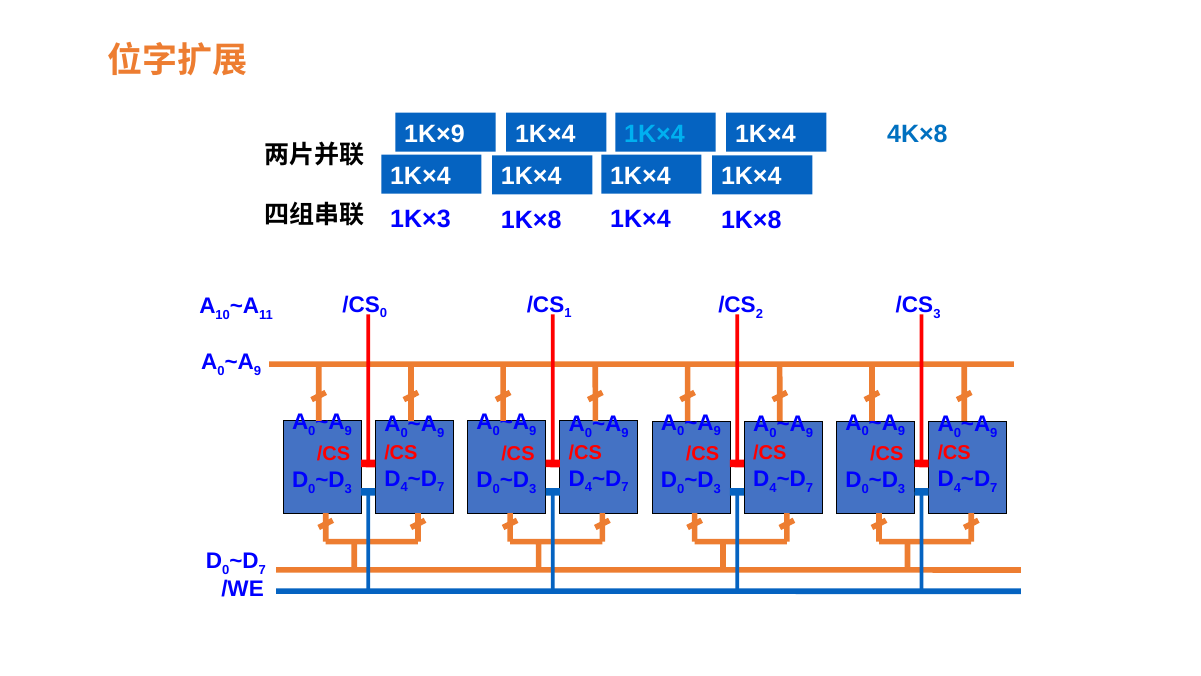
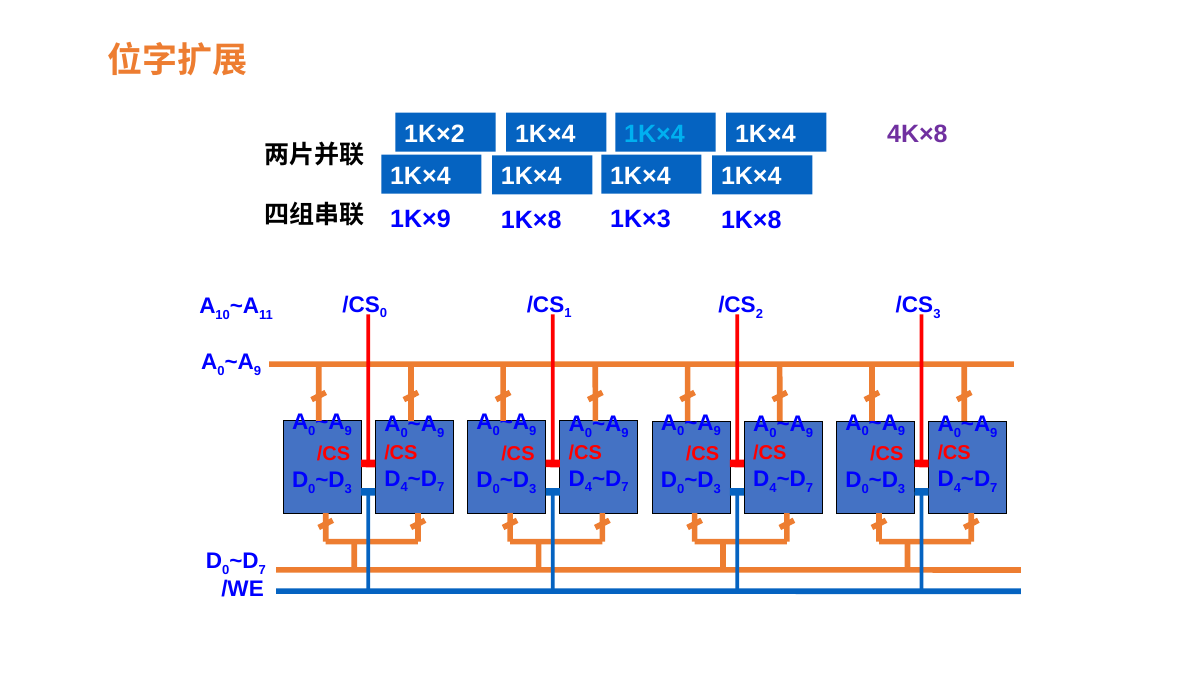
1K×9: 1K×9 -> 1K×2 (434, 134)
4K×8 colour: blue -> purple (917, 134)
1K×3: 1K×3 -> 1K×9 (420, 219)
1K×8 1K×4: 1K×4 -> 1K×3 (640, 219)
